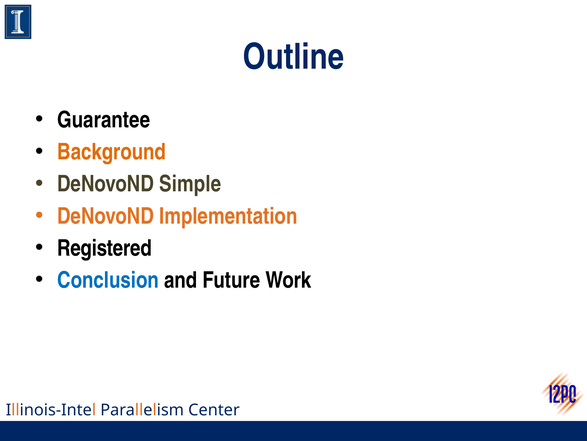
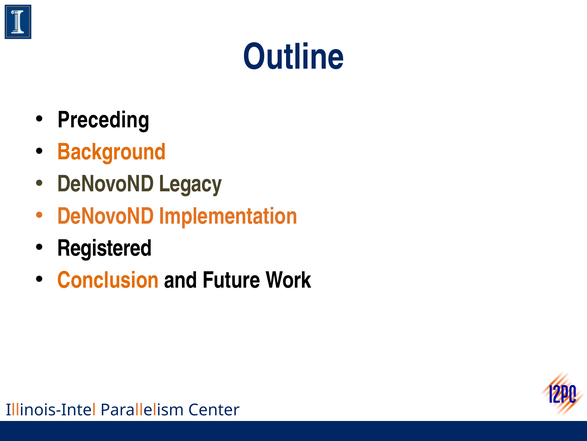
Guarantee: Guarantee -> Preceding (104, 120)
Simple: Simple -> Legacy (190, 184)
Conclusion colour: blue -> orange (108, 280)
